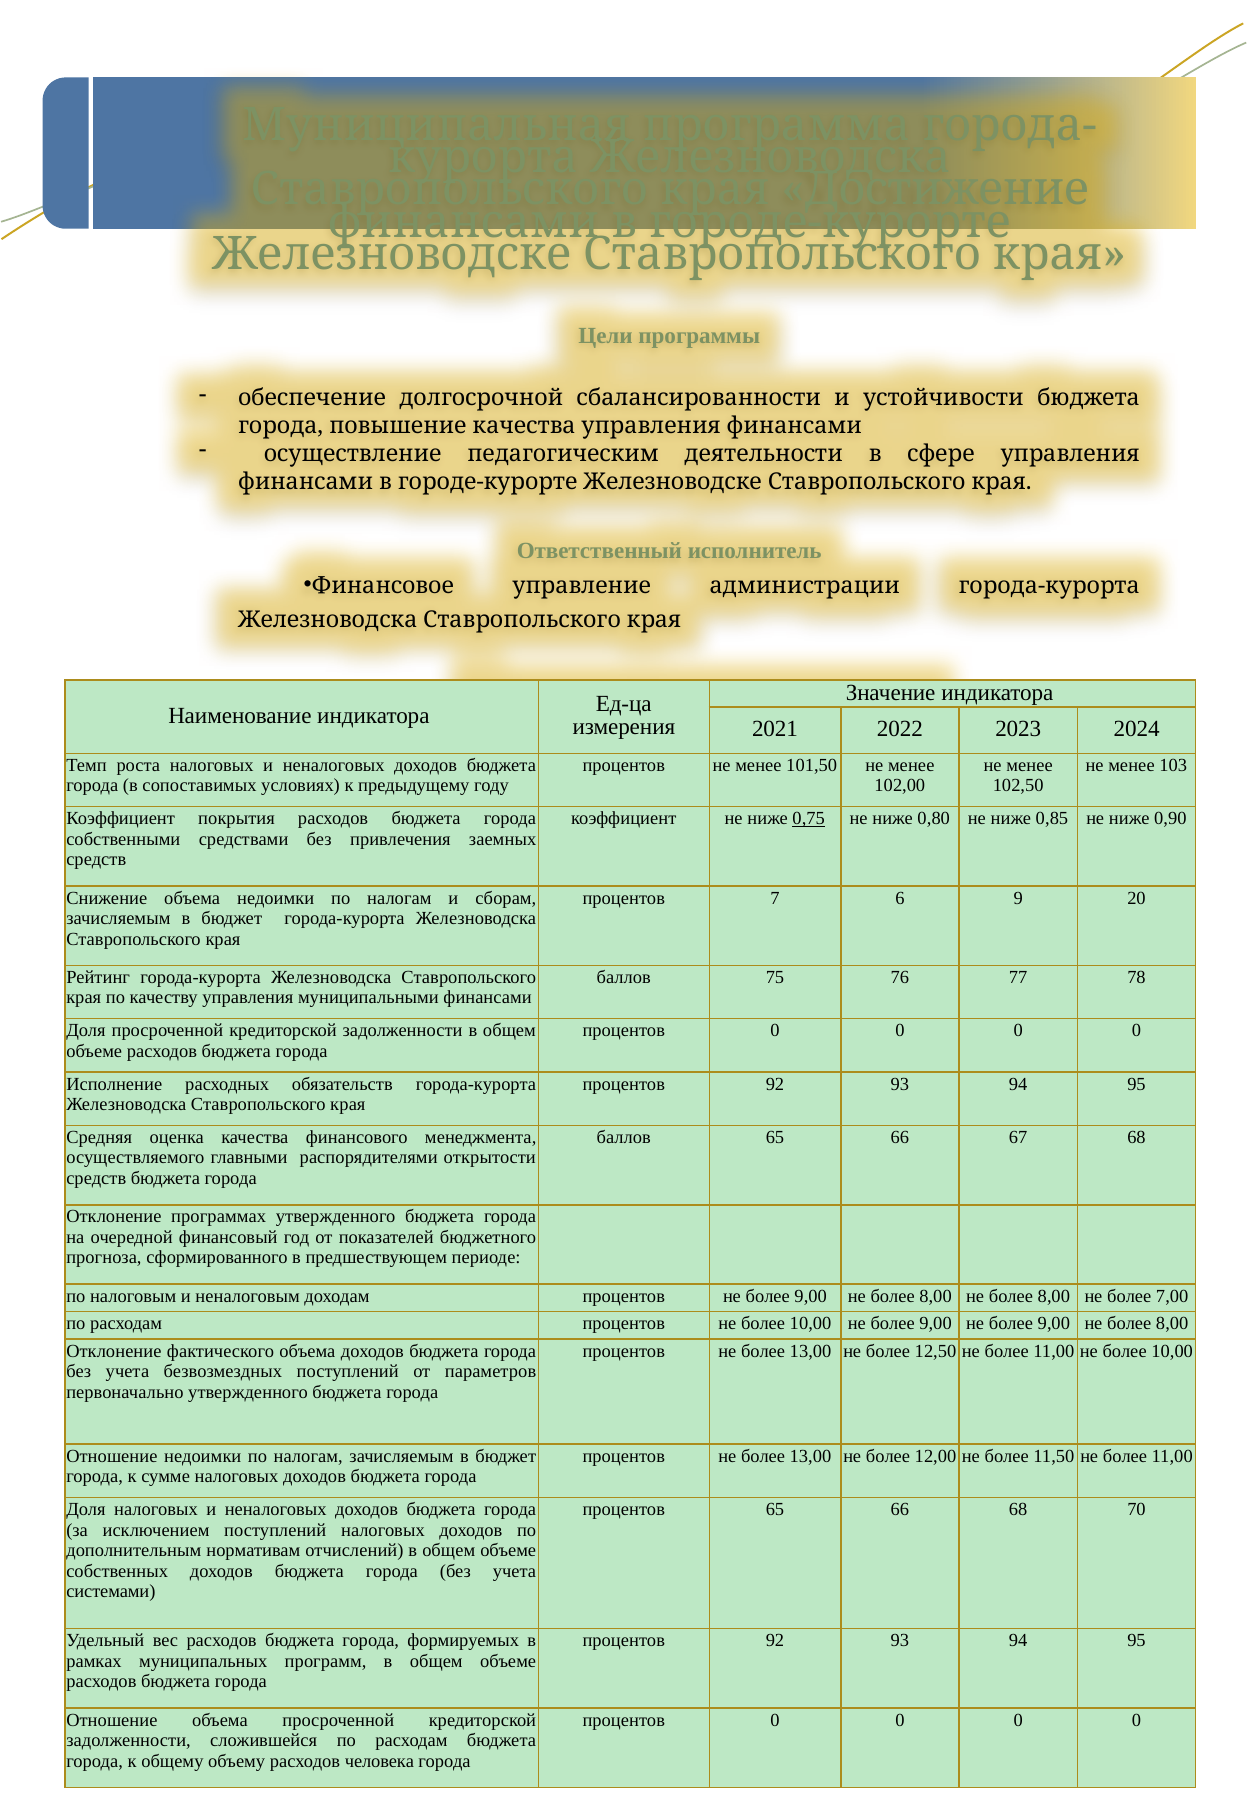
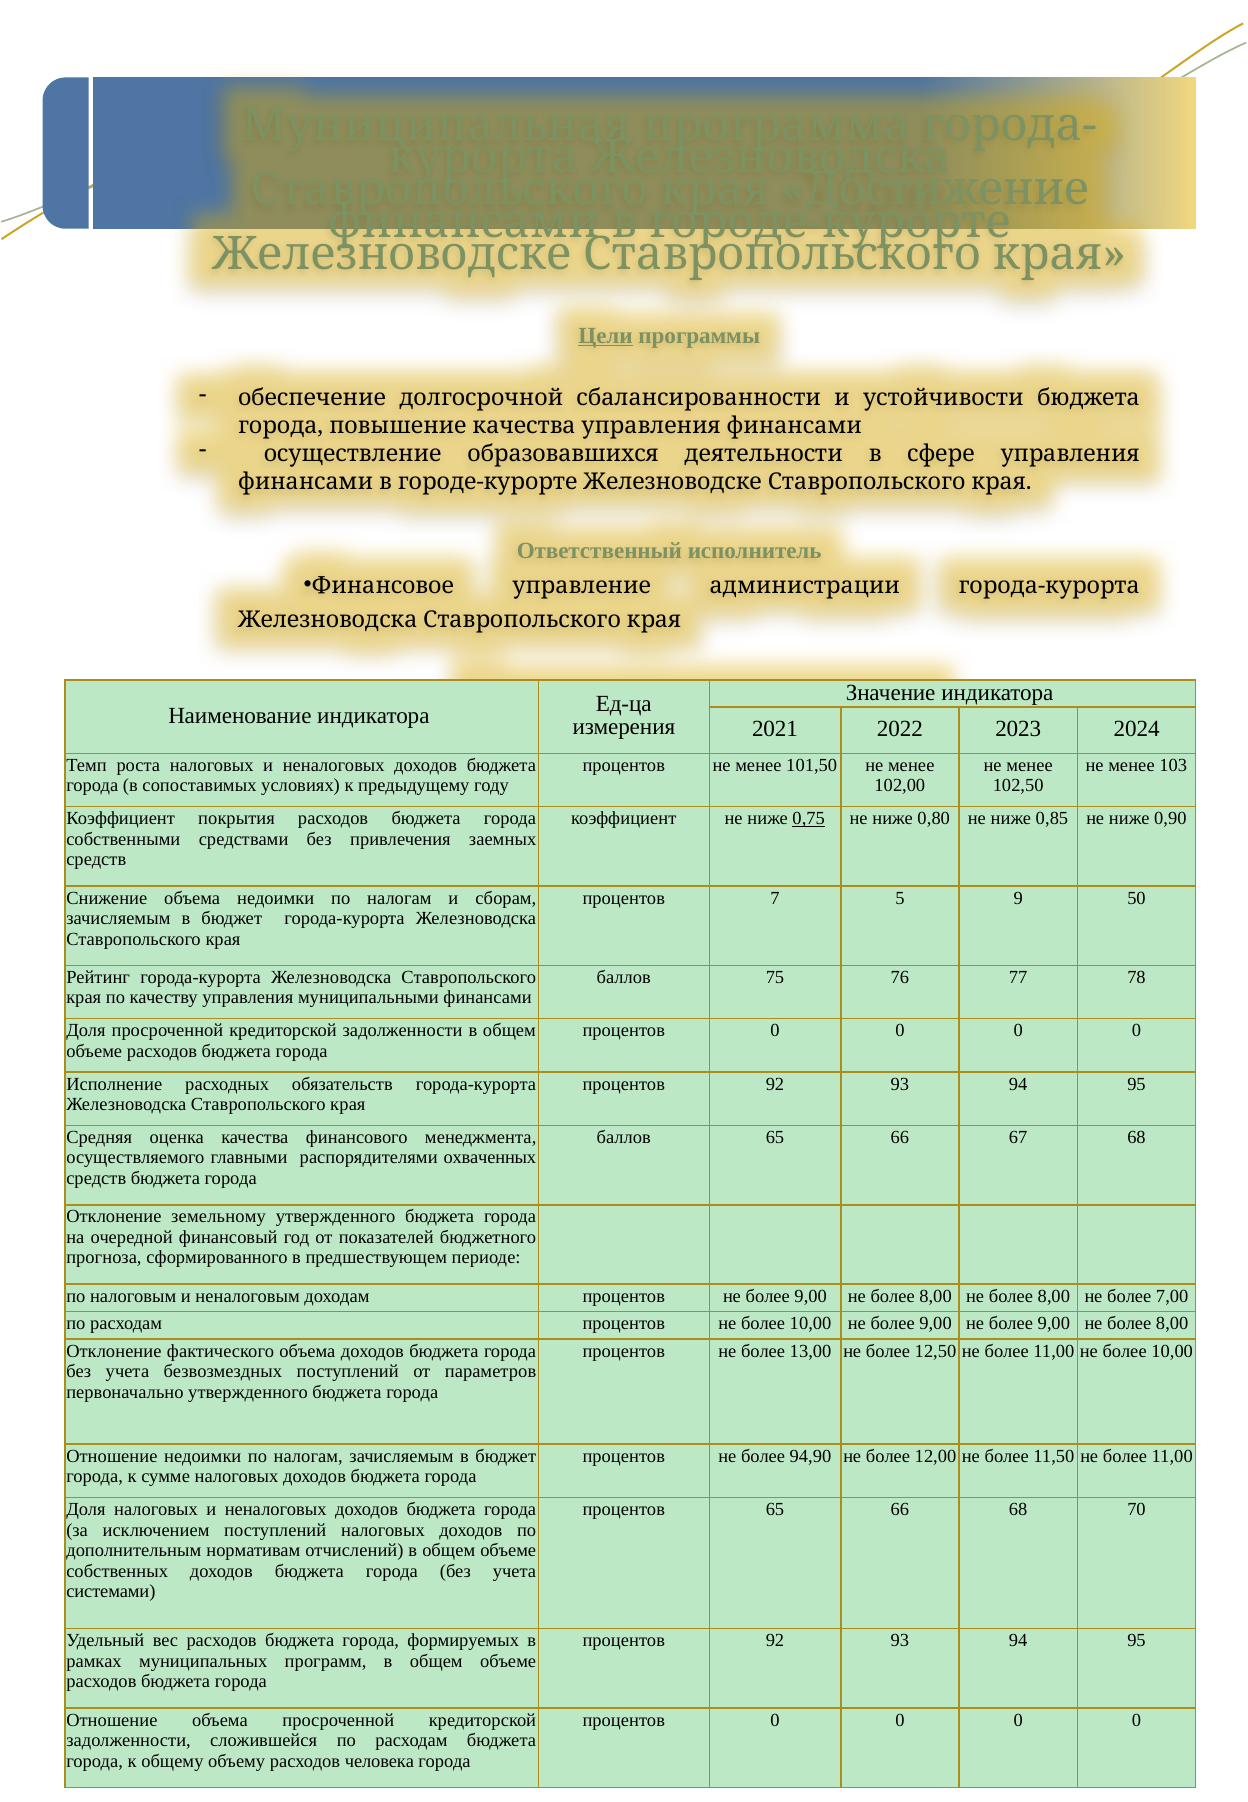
Цели underline: none -> present (606, 336)
педагогическим: педагогическим -> образовавшихся (563, 454)
6: 6 -> 5 (900, 898)
20: 20 -> 50 (1136, 898)
открытости: открытости -> охваченных (490, 1158)
программах: программах -> земельному (219, 1217)
13,00: 13,00 -> 94,90 (811, 1457)
